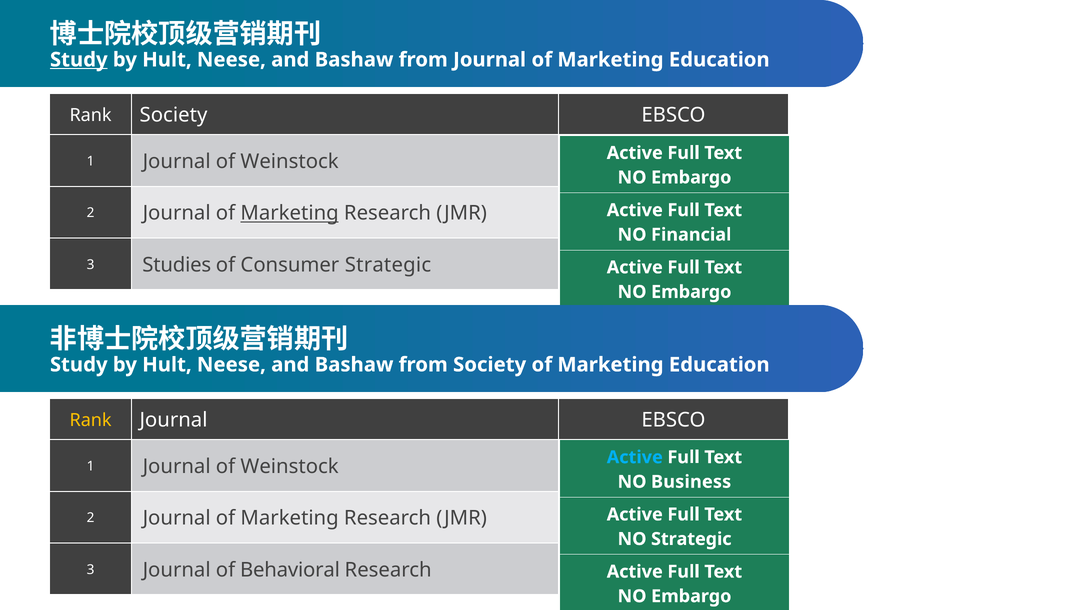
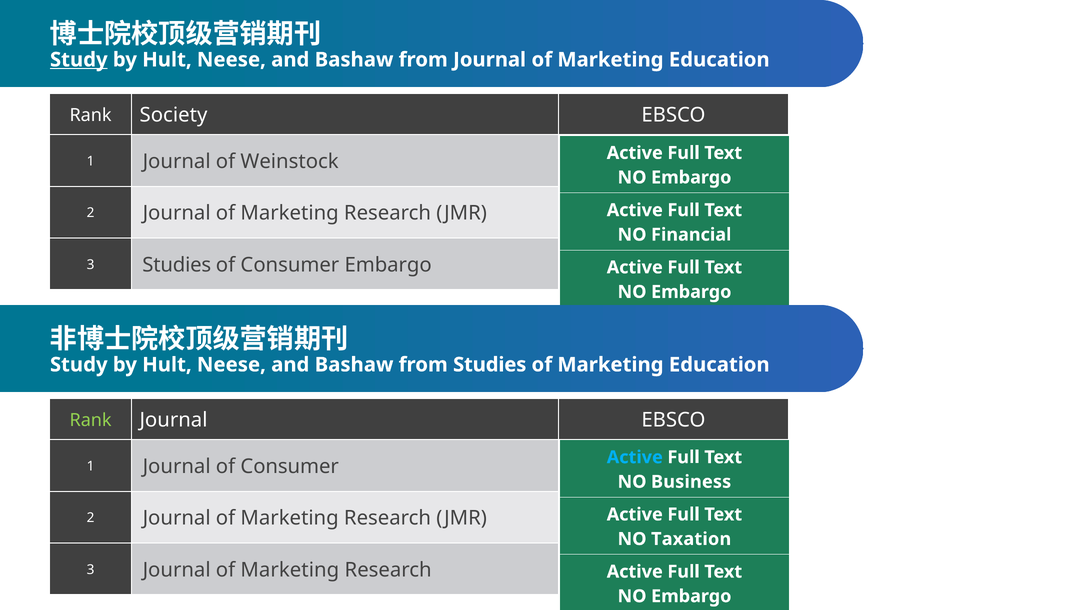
Marketing underline: present -> none (290, 213)
Consumer Strategic: Strategic -> Embargo (388, 265)
from Society: Society -> Studies (490, 365)
Rank colour: yellow -> light green (91, 420)
Weinstock: Weinstock -> Consumer (290, 467)
NO Strategic: Strategic -> Taxation (691, 539)
3 Journal of Behavioral: Behavioral -> Marketing (290, 570)
